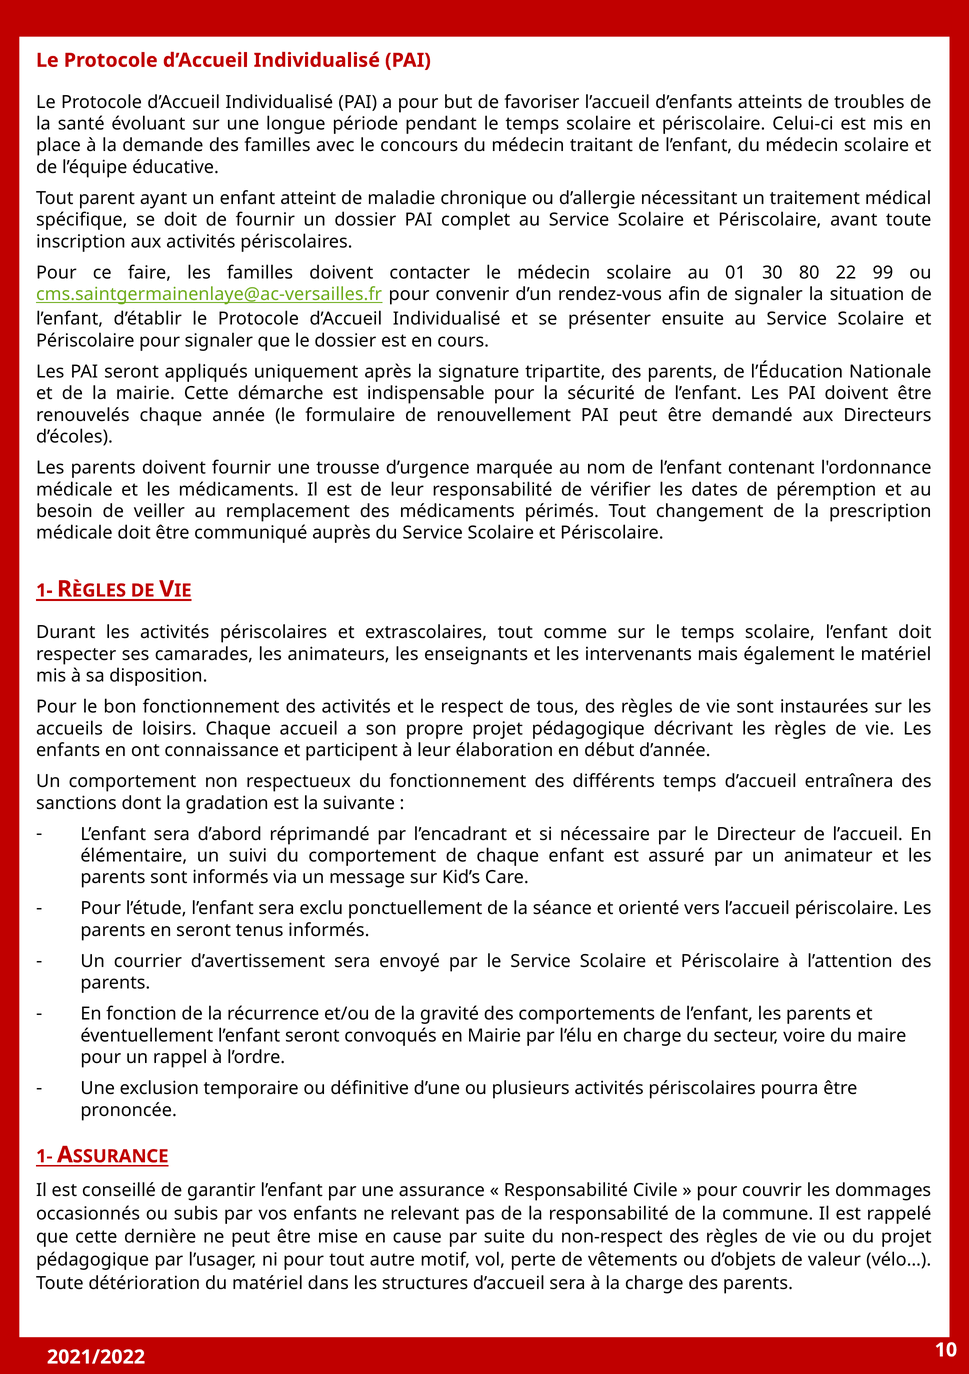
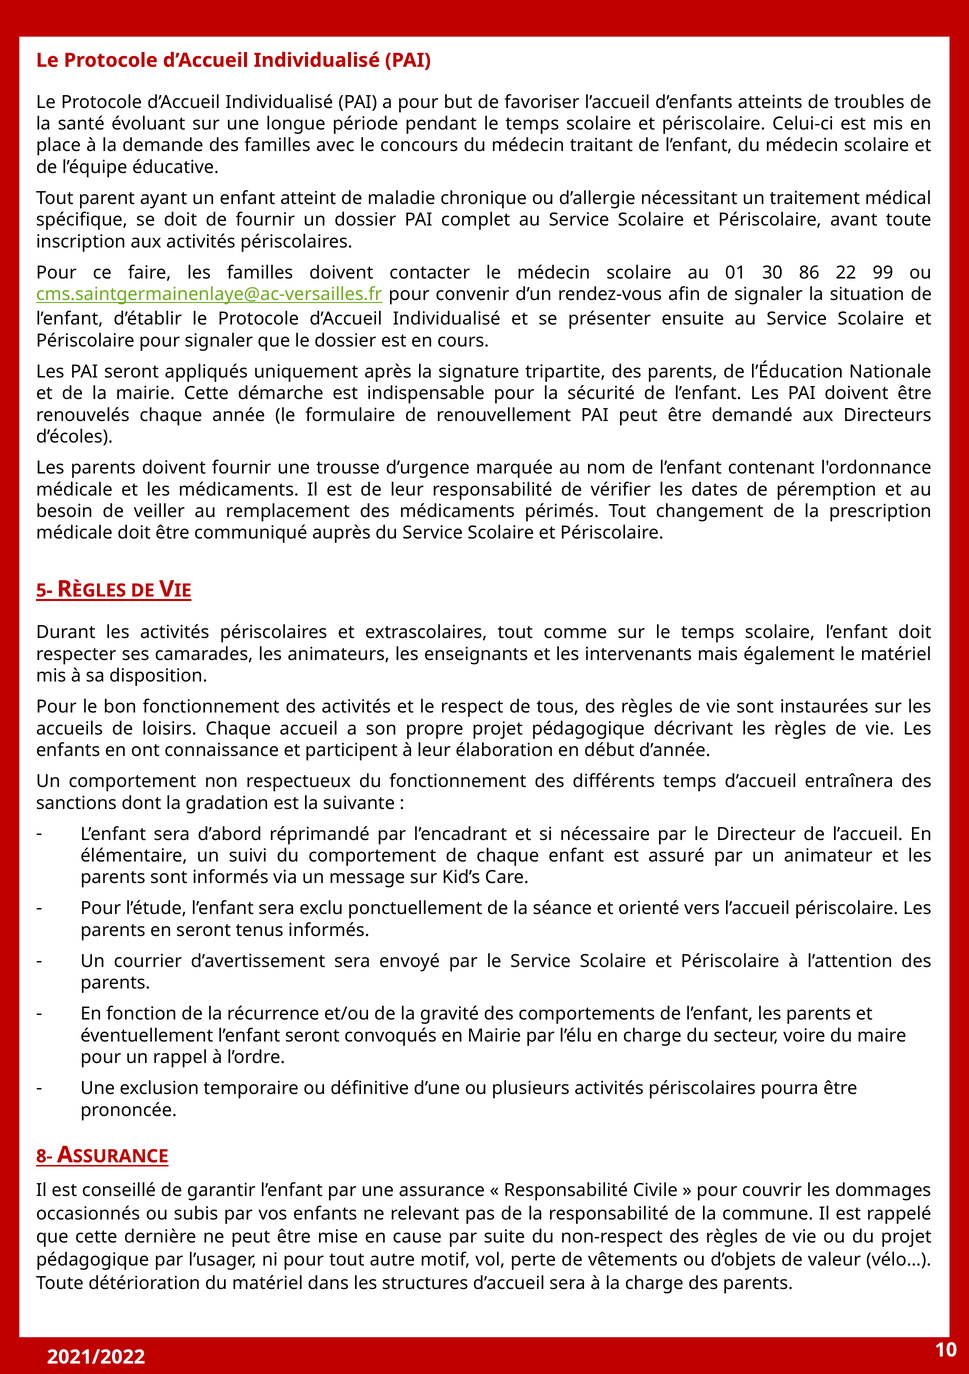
80: 80 -> 86 (809, 273)
1-: 1- -> 5- (44, 591)
1-: 1- -> 8- (44, 1157)
